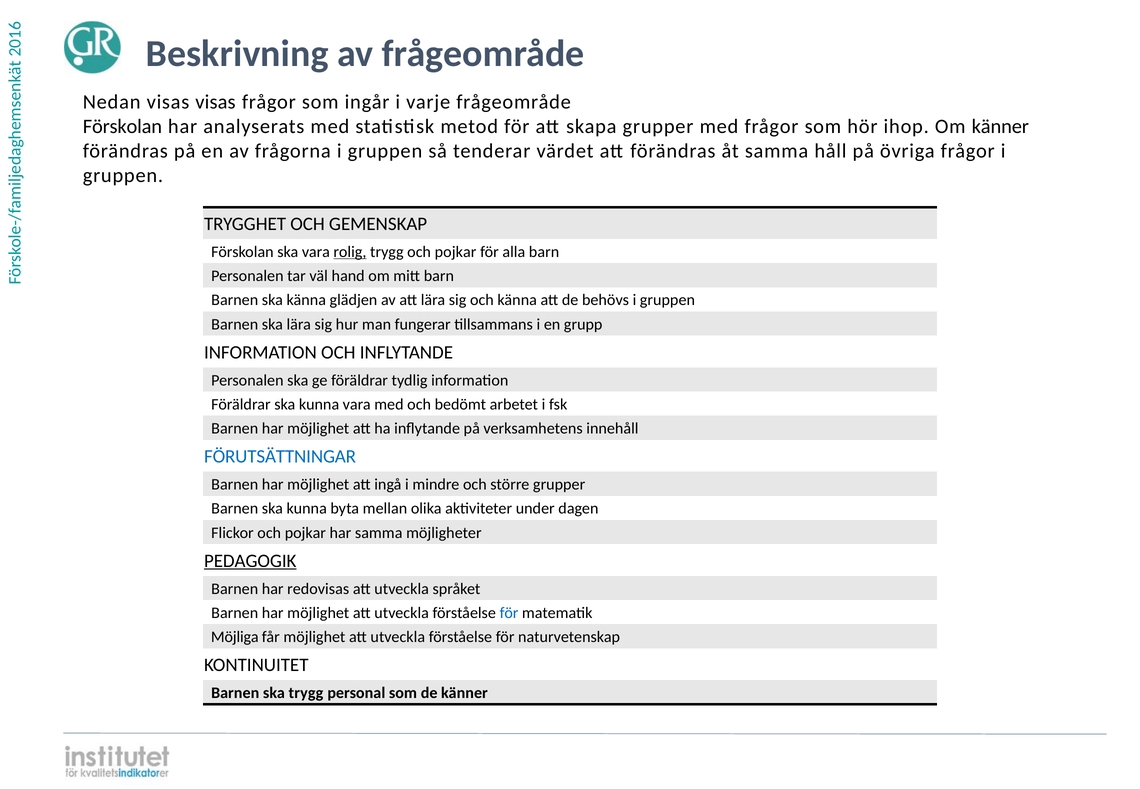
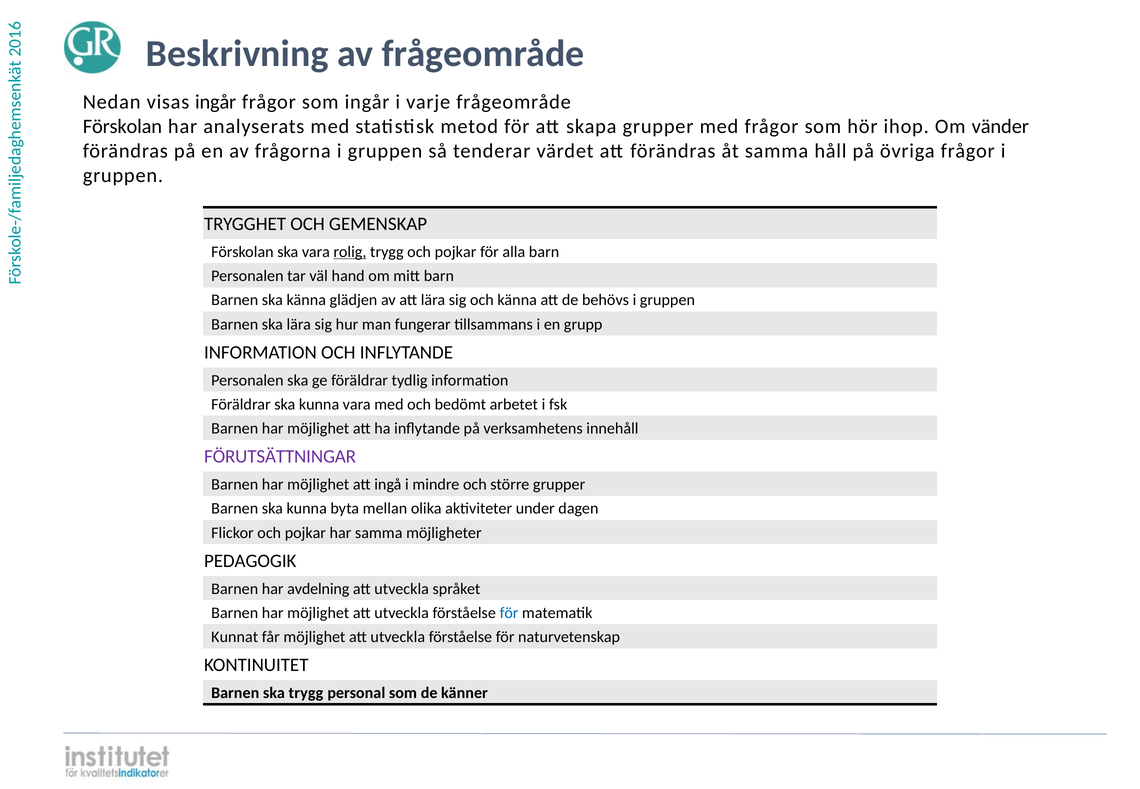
visas visas: visas -> ingår (216, 102)
Om känner: känner -> vänder (1000, 126)
FÖRUTSÄTTNINGAR colour: blue -> purple (280, 457)
PEDAGOGIK underline: present -> none (250, 561)
redovisas: redovisas -> avdelning (318, 589)
Möjliga: Möjliga -> Kunnat (235, 637)
